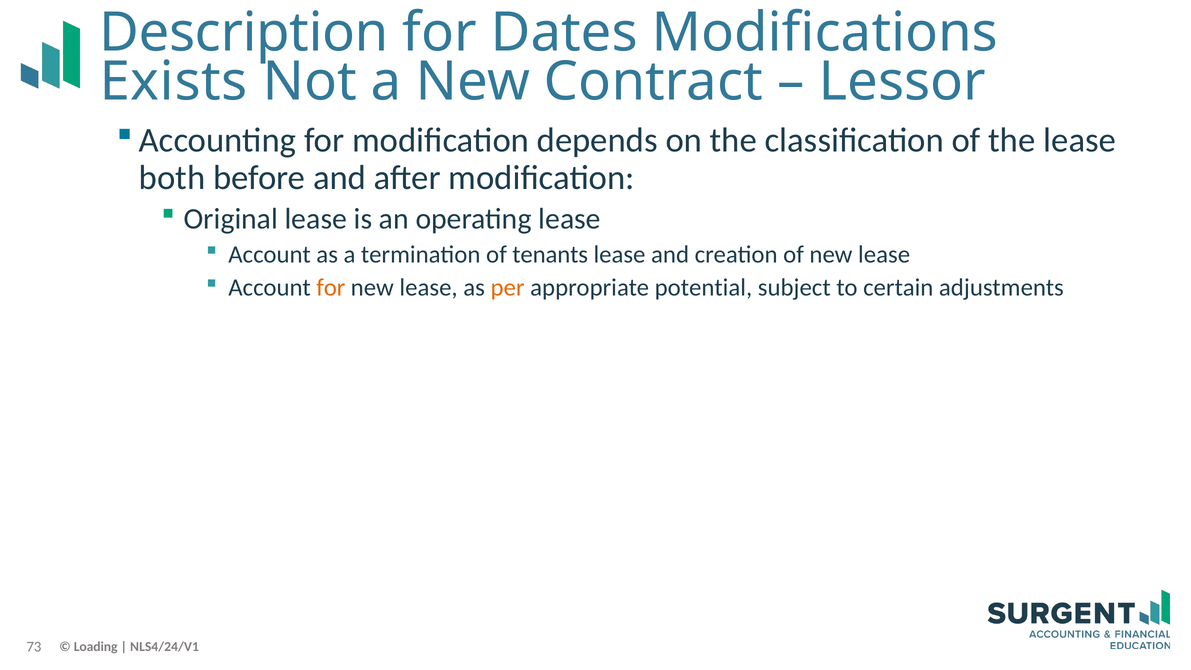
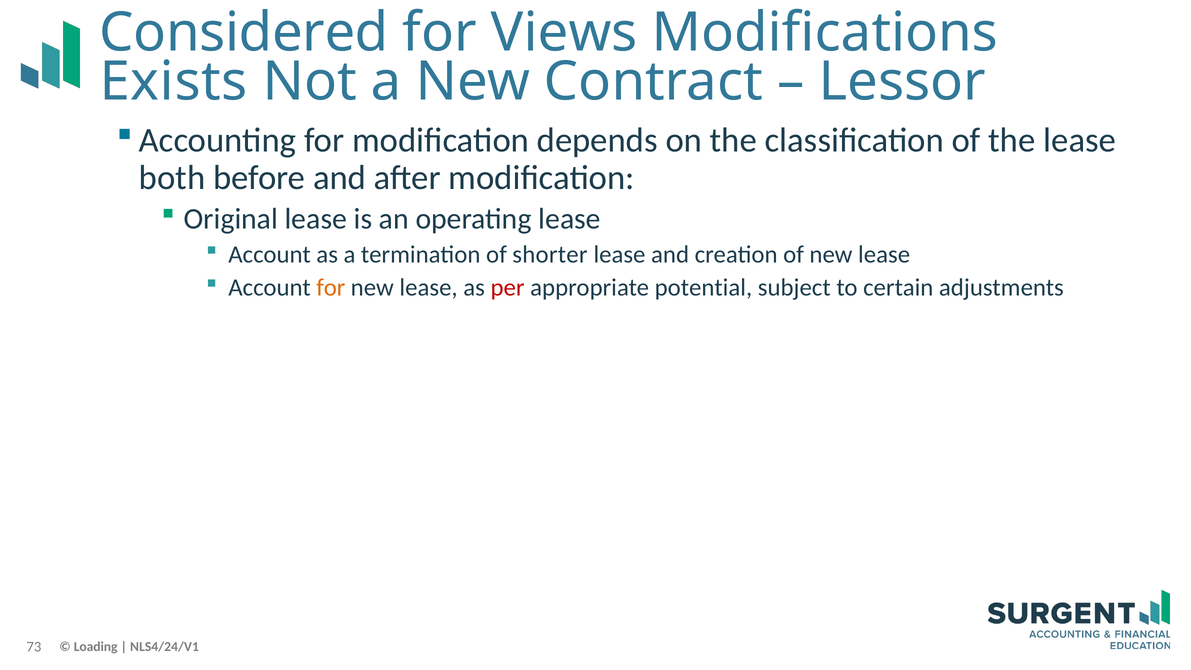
Description: Description -> Considered (244, 33)
Dates: Dates -> Views (564, 33)
tenants: tenants -> shorter (550, 255)
per colour: orange -> red (508, 288)
